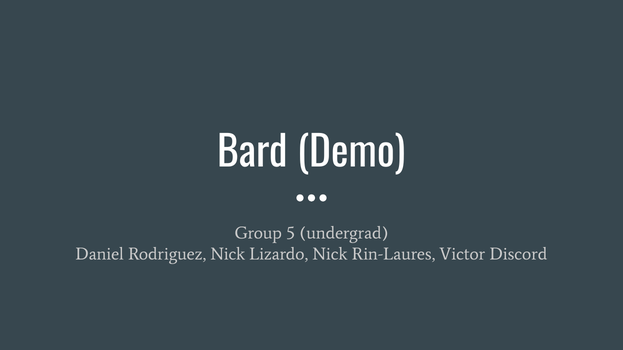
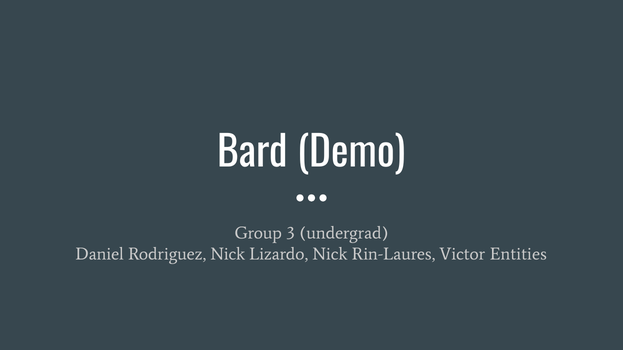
5: 5 -> 3 (291, 233)
Discord: Discord -> Entities (518, 254)
